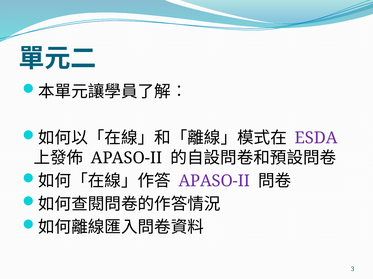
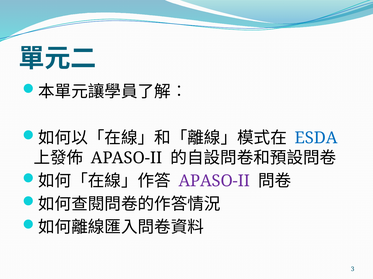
ESDA colour: purple -> blue (316, 138)
